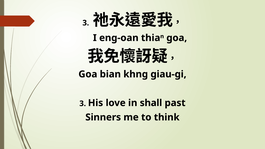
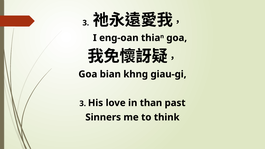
shall: shall -> than (151, 103)
